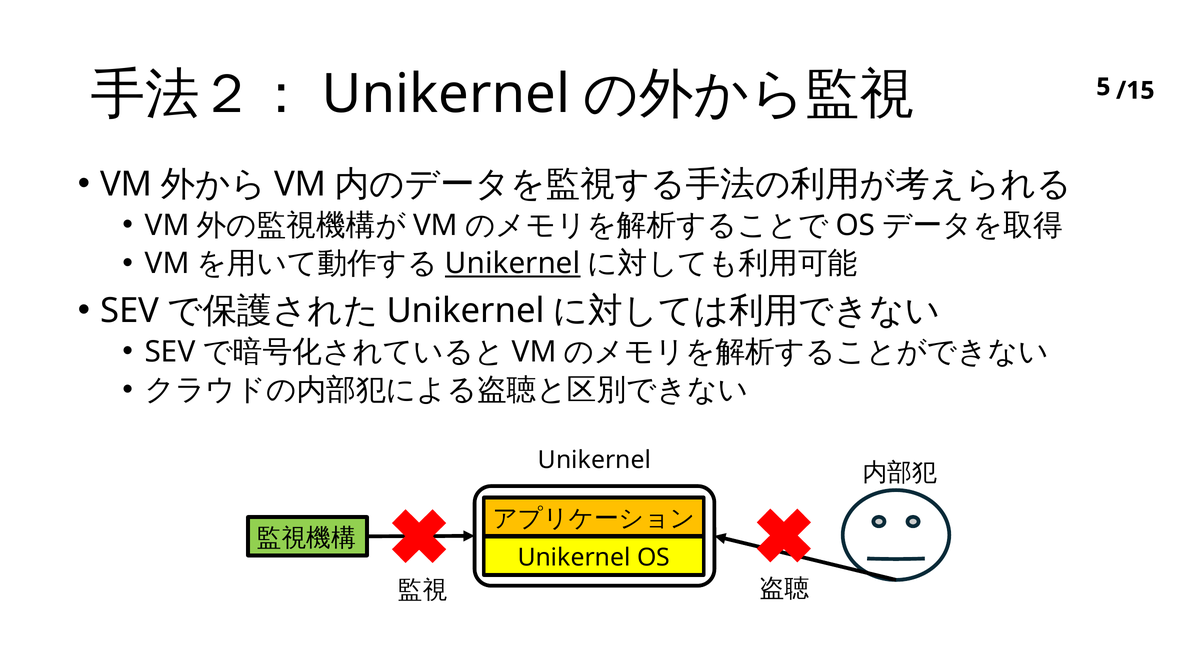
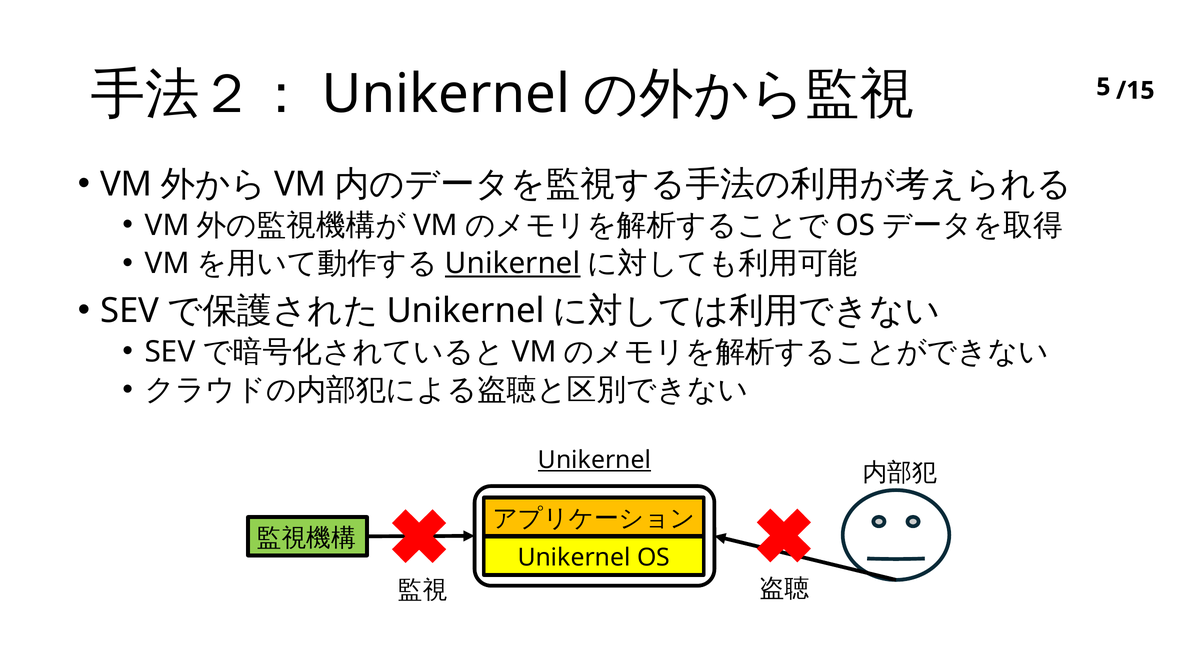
Unikernel underline: none -> present (594, 460)
